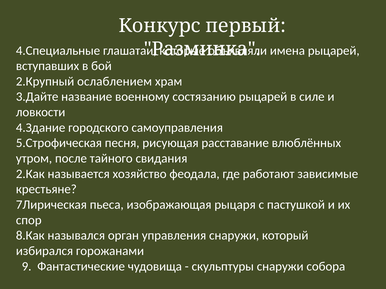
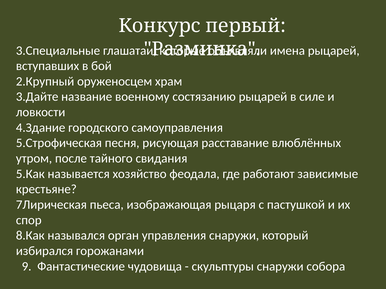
4.Специальные: 4.Специальные -> 3.Специальные (58, 51)
ослаблением: ослаблением -> оруженосцем (115, 81)
2.Как: 2.Как -> 5.Как (30, 174)
